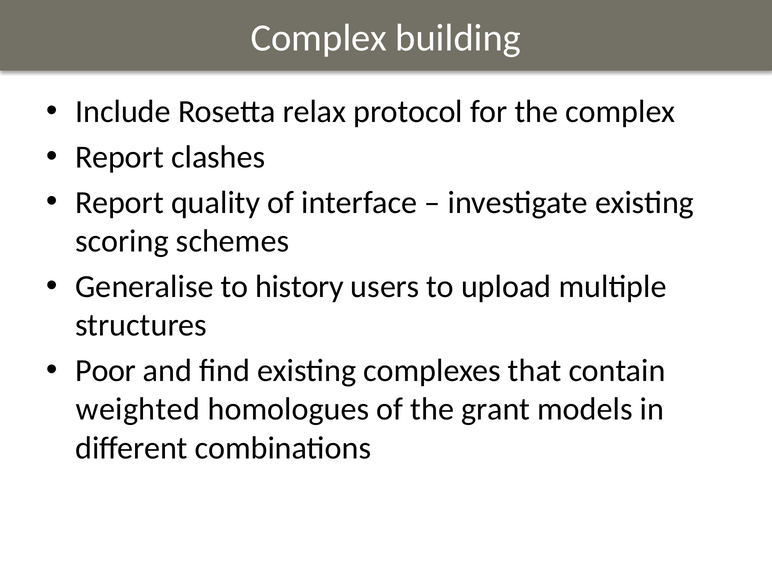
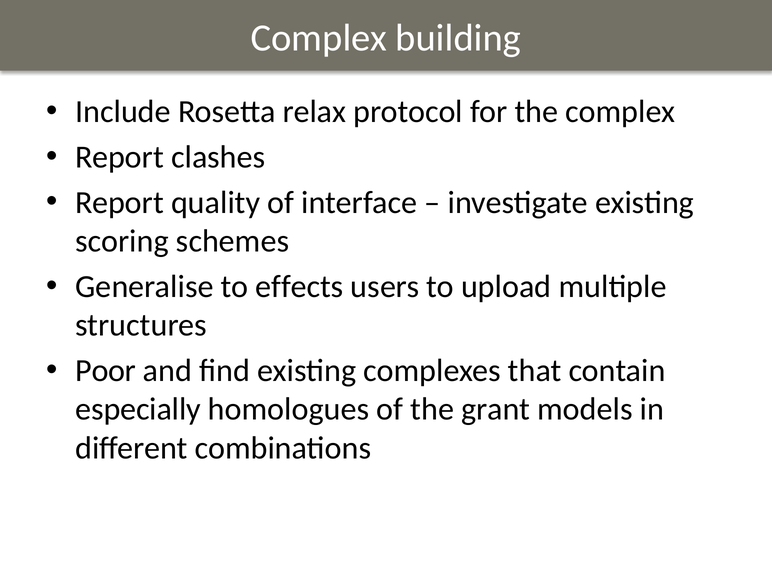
history: history -> effects (299, 287)
weighted: weighted -> especially (138, 409)
